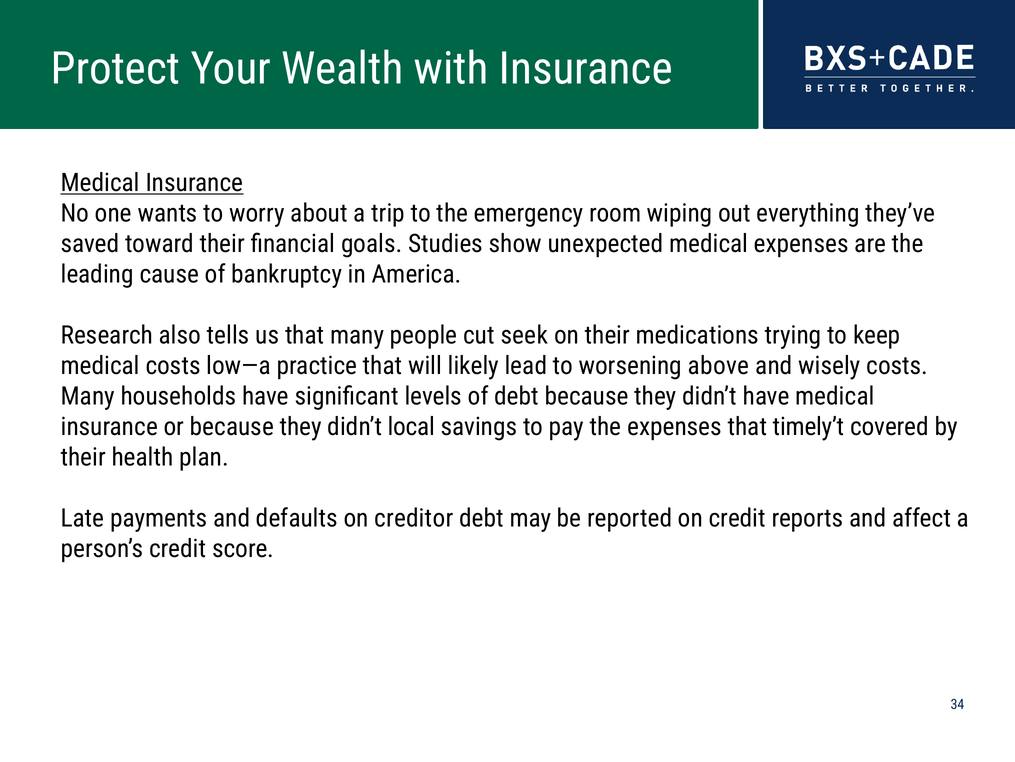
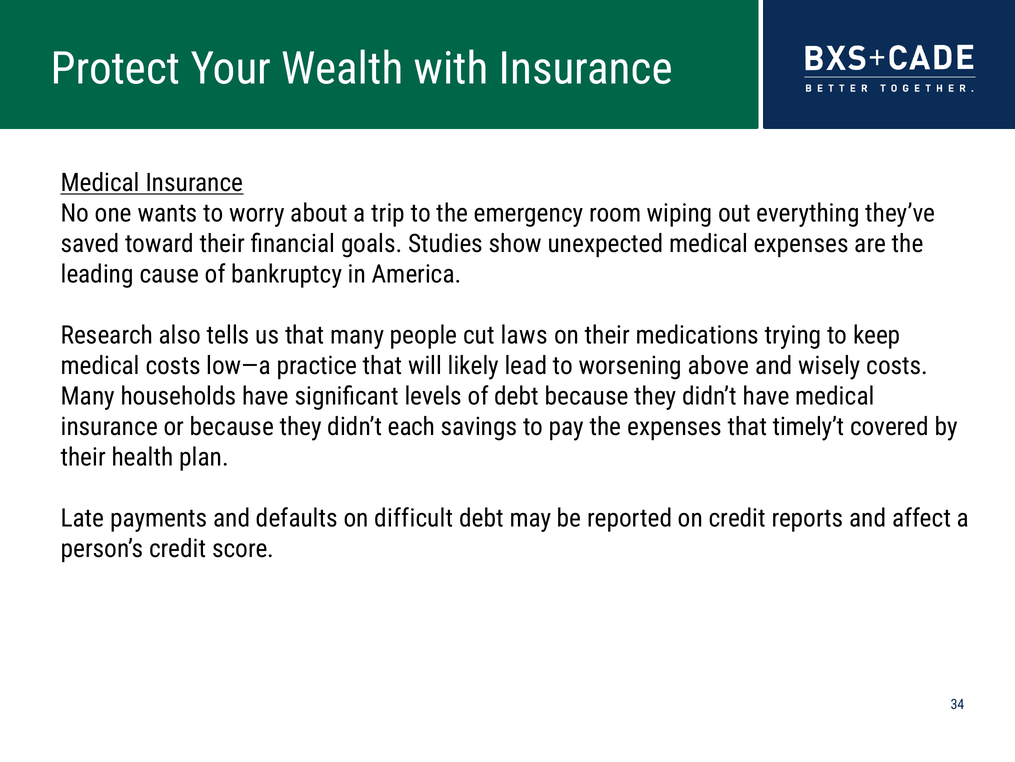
seek: seek -> laws (524, 335)
local: local -> each (412, 427)
creditor: creditor -> difficult (414, 518)
